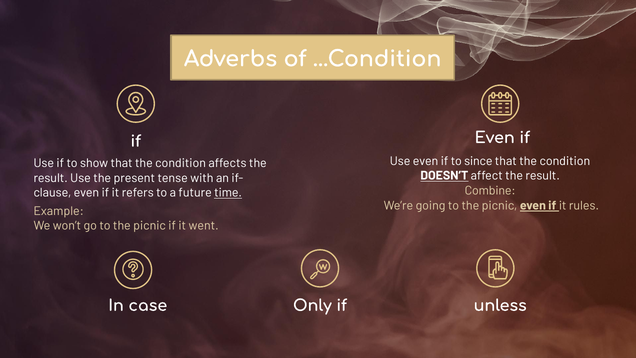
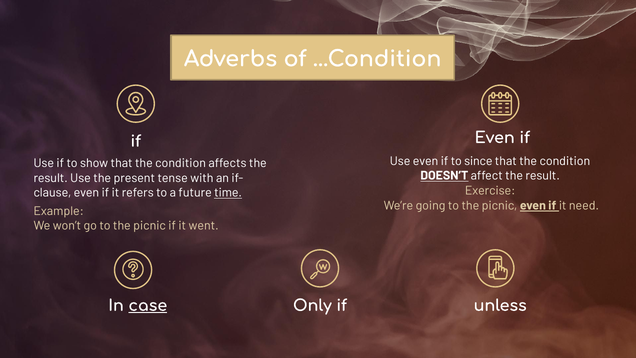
Combine: Combine -> Exercise (490, 191)
rules: rules -> need (584, 205)
case underline: none -> present (148, 305)
